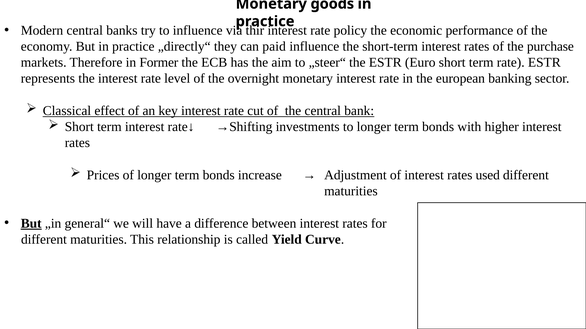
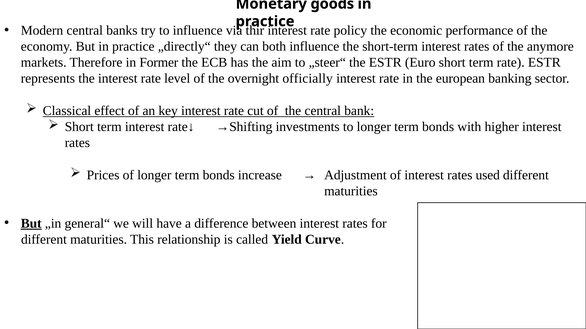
paid: paid -> both (274, 46)
purchase: purchase -> anymore (550, 46)
overnight monetary: monetary -> officially (308, 79)
